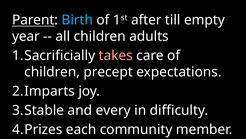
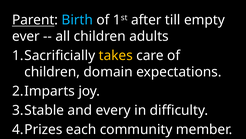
year: year -> ever (26, 36)
takes colour: pink -> yellow (116, 55)
precept: precept -> domain (108, 72)
